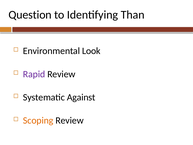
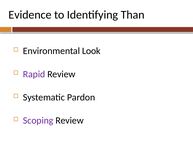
Question: Question -> Evidence (30, 15)
Against: Against -> Pardon (81, 97)
Scoping colour: orange -> purple (38, 120)
